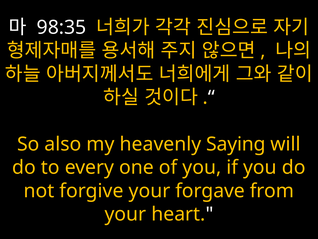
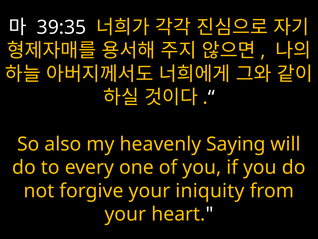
98:35: 98:35 -> 39:35 (62, 27)
forgave: forgave -> iniquity (210, 191)
